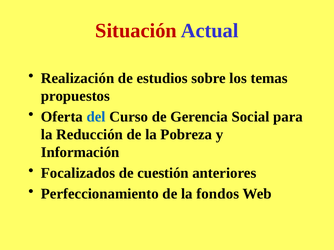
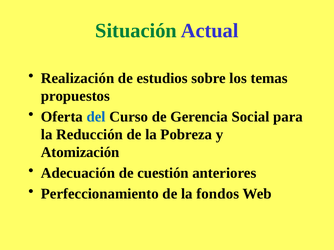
Situación colour: red -> green (136, 31)
Información: Información -> Atomización (80, 153)
Focalizados: Focalizados -> Adecuación (78, 173)
